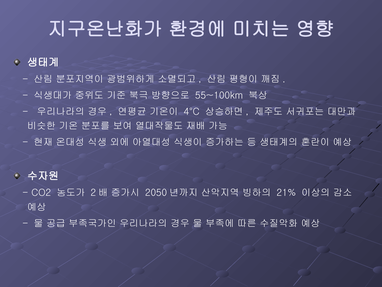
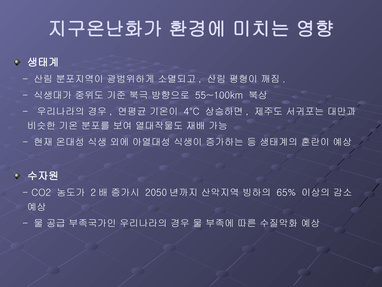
21%: 21% -> 65% (286, 192)
